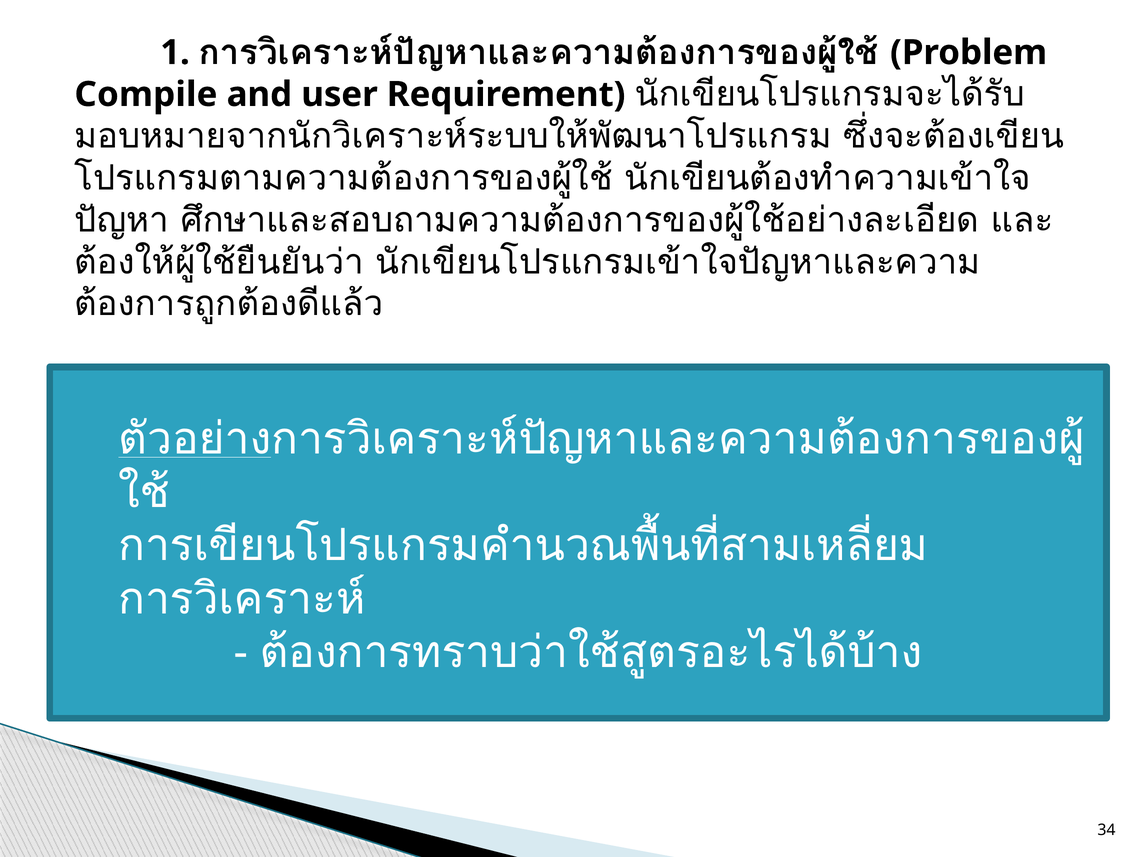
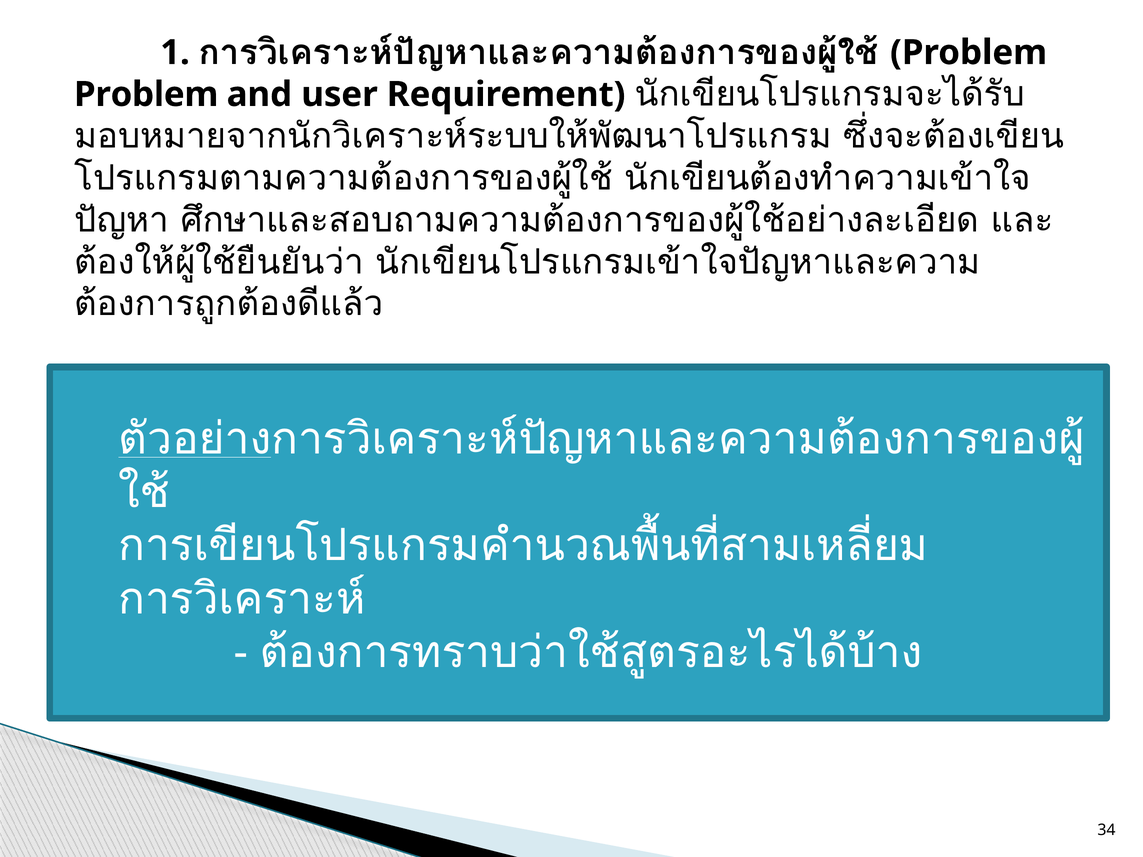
Compile: Compile -> Problem (146, 94)
